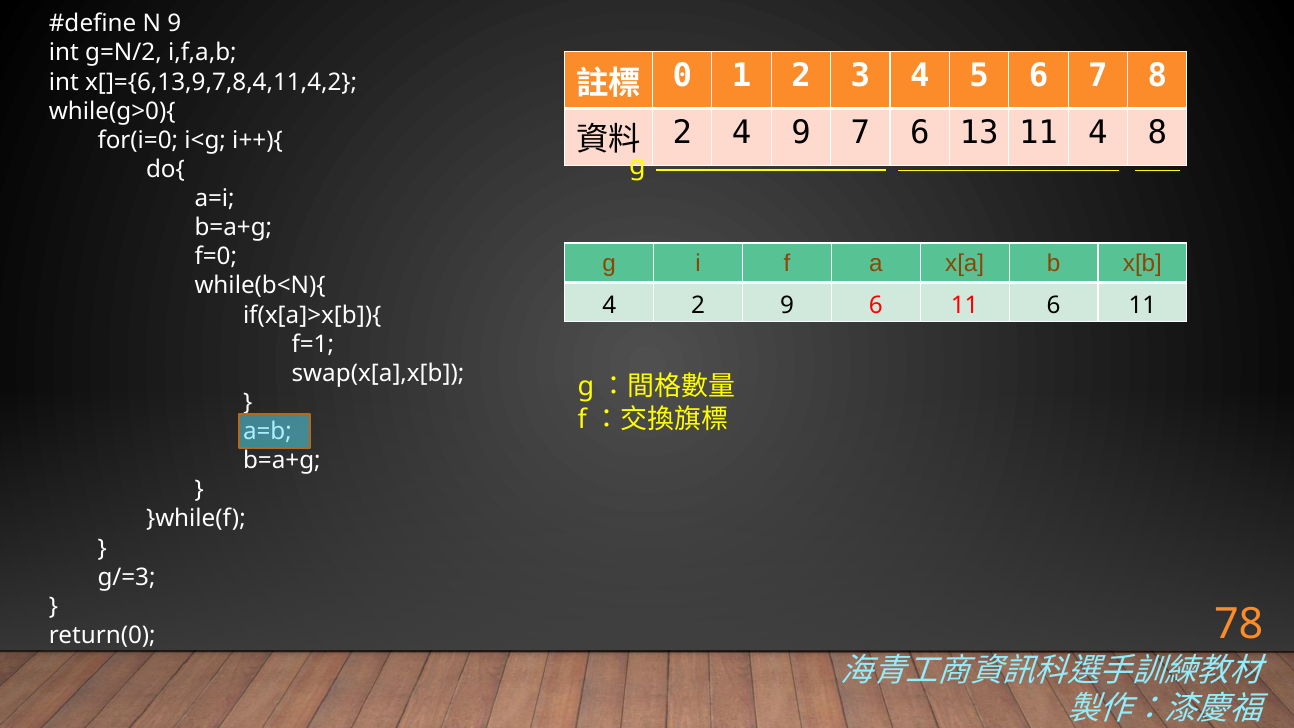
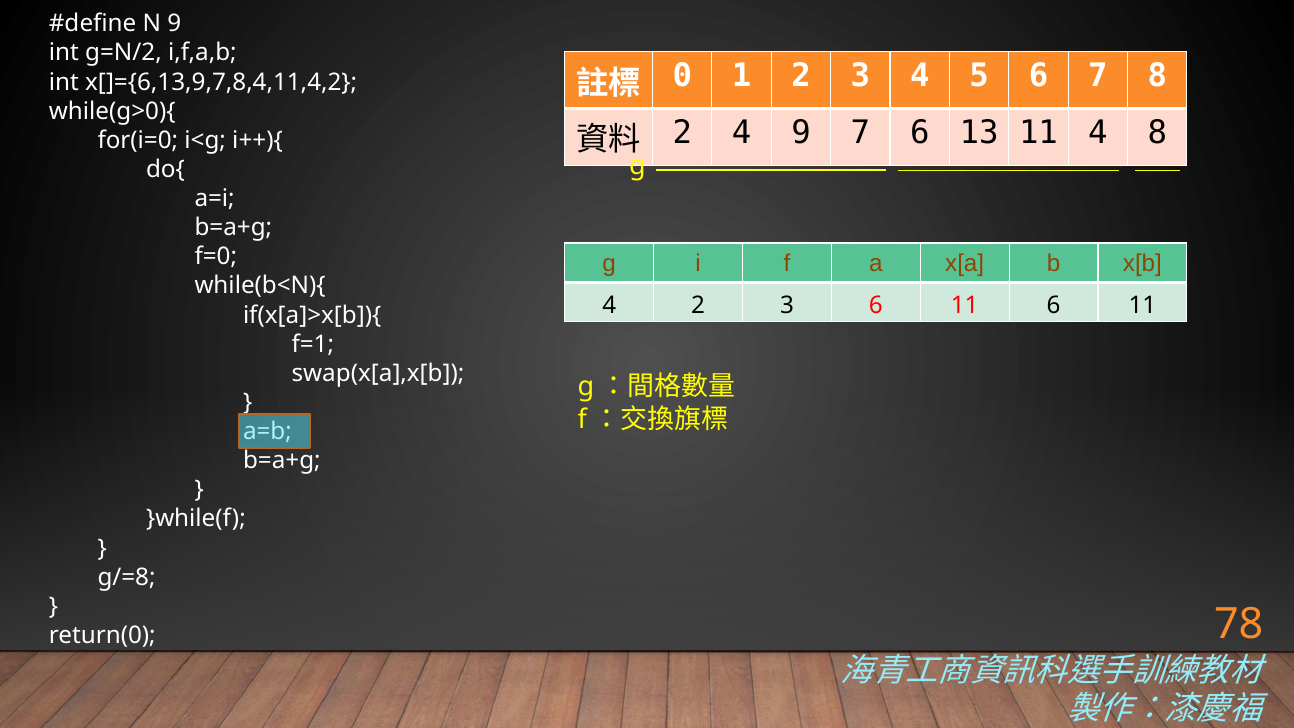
4 2 9: 9 -> 3 (787, 305)
g/=3: g/=3 -> g/=8 (127, 577)
